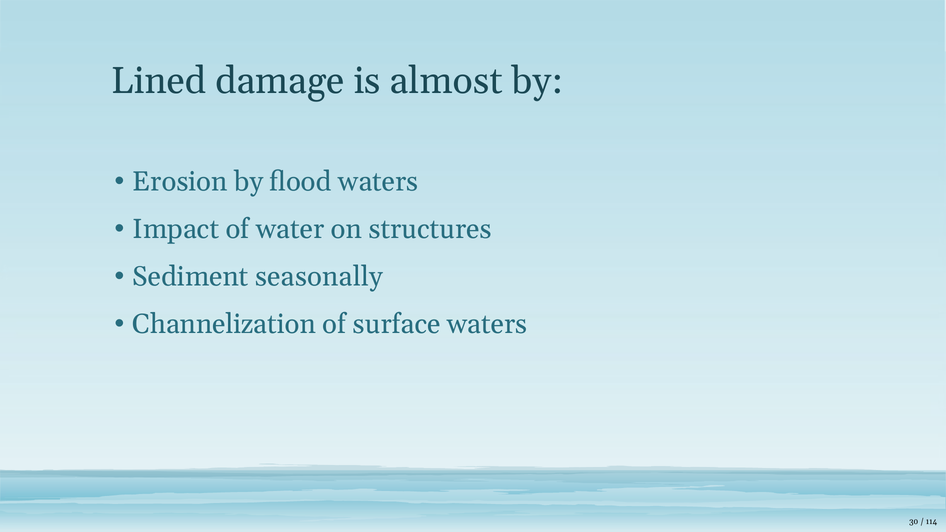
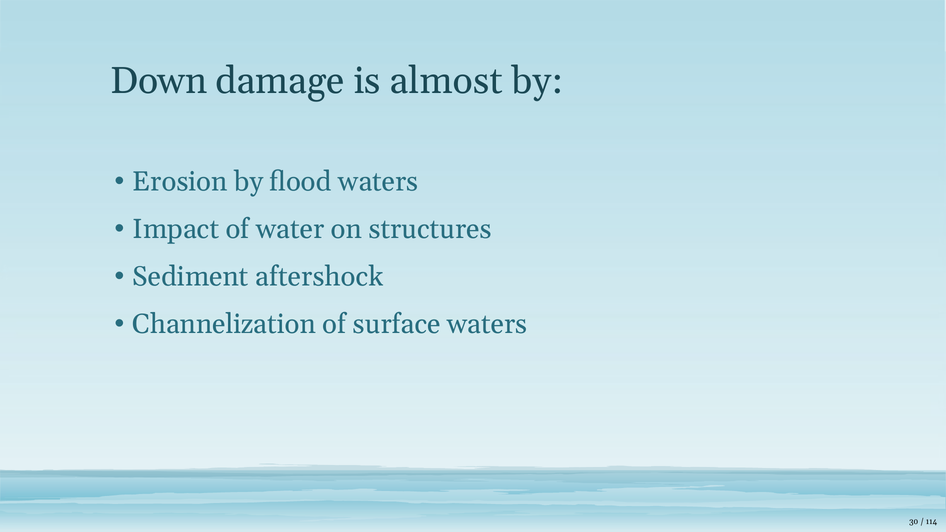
Lined: Lined -> Down (159, 81)
seasonally: seasonally -> aftershock (319, 277)
